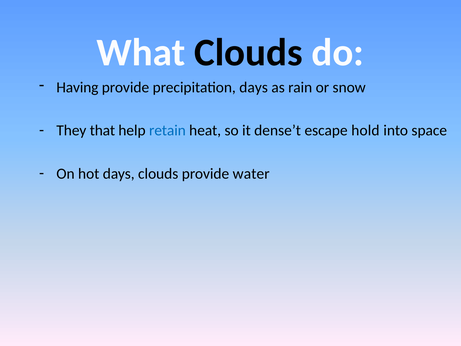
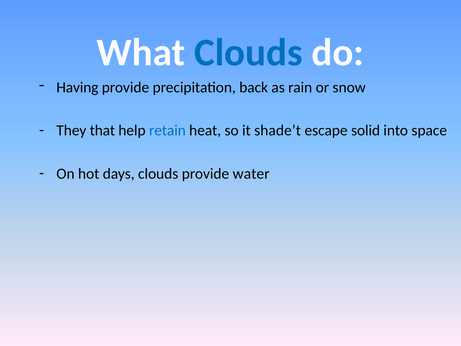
Clouds colour: black -> blue (248, 52)
precipitation days: days -> back (254, 87)
dense’t: dense’t -> shade’t (278, 130)
hold: hold -> solid (366, 130)
